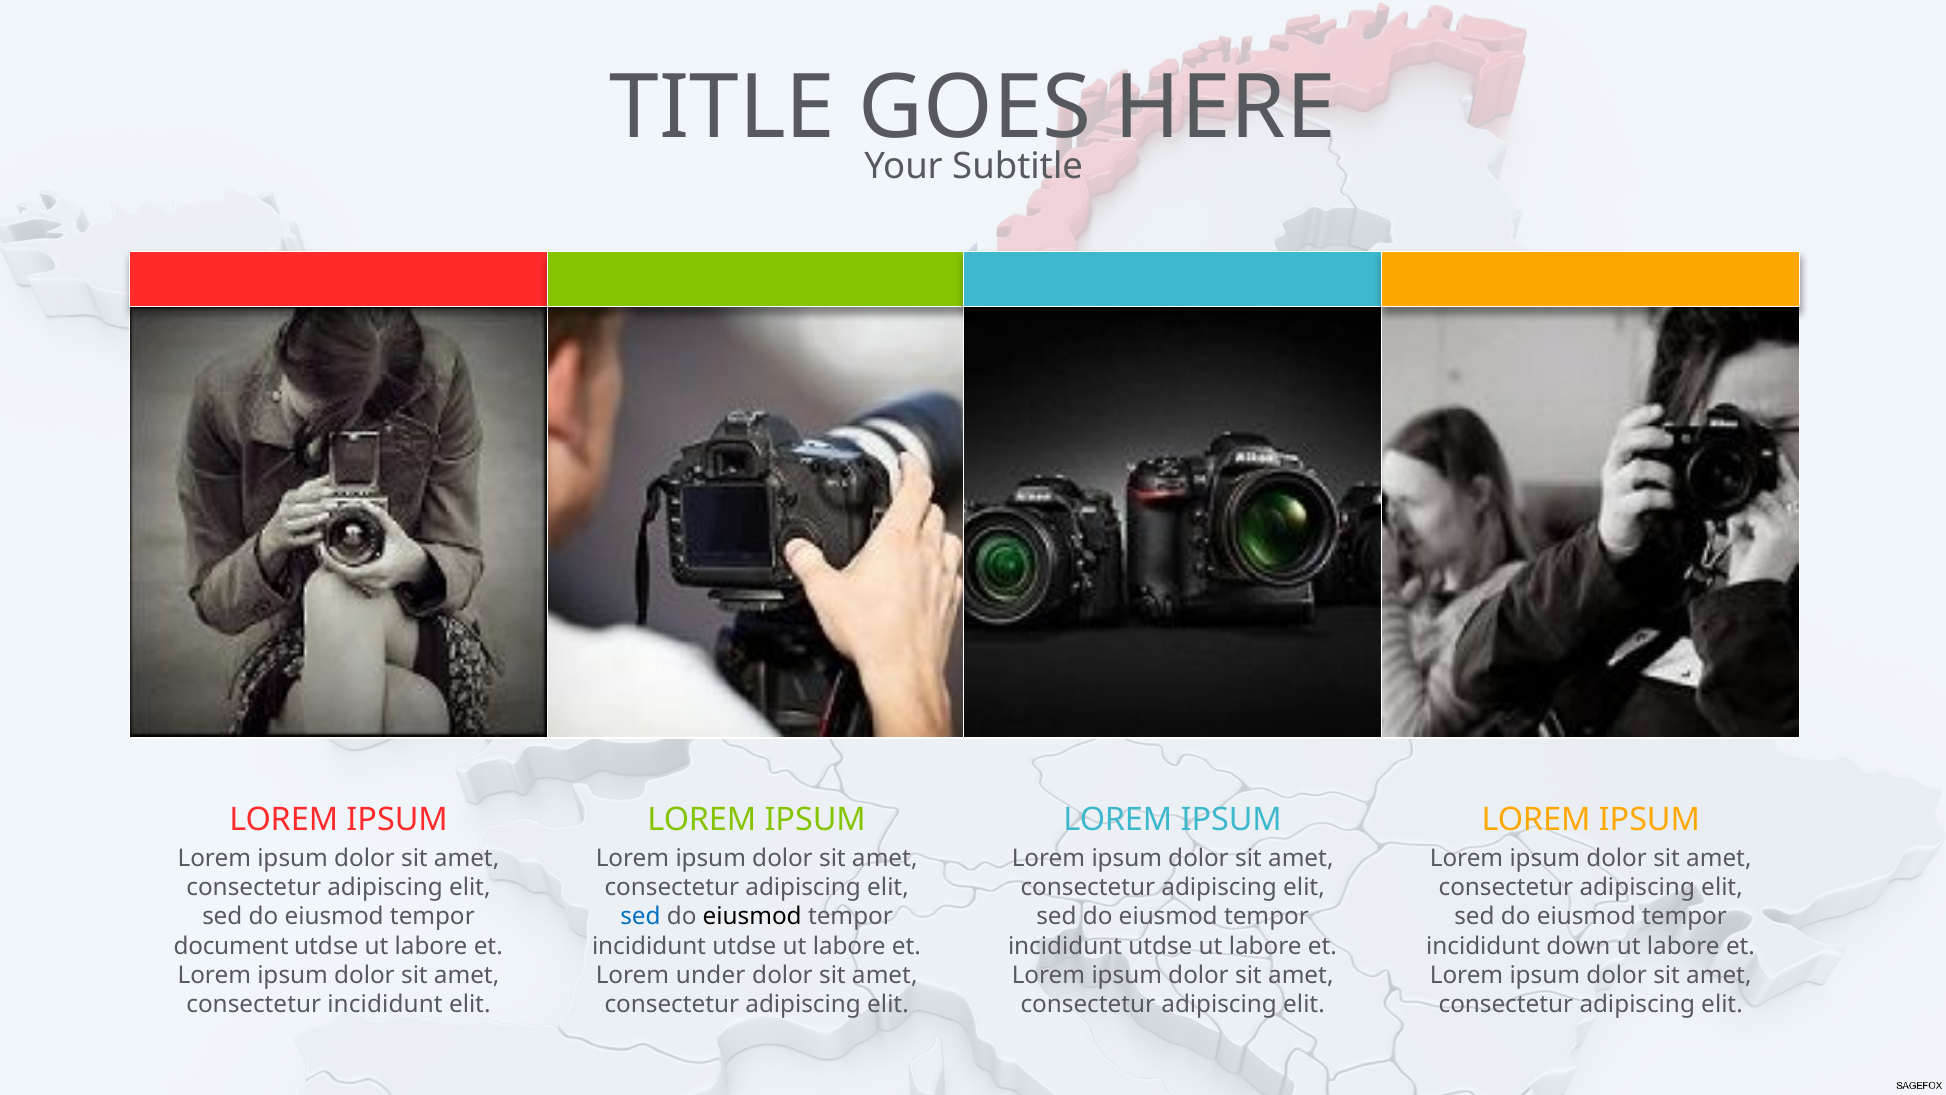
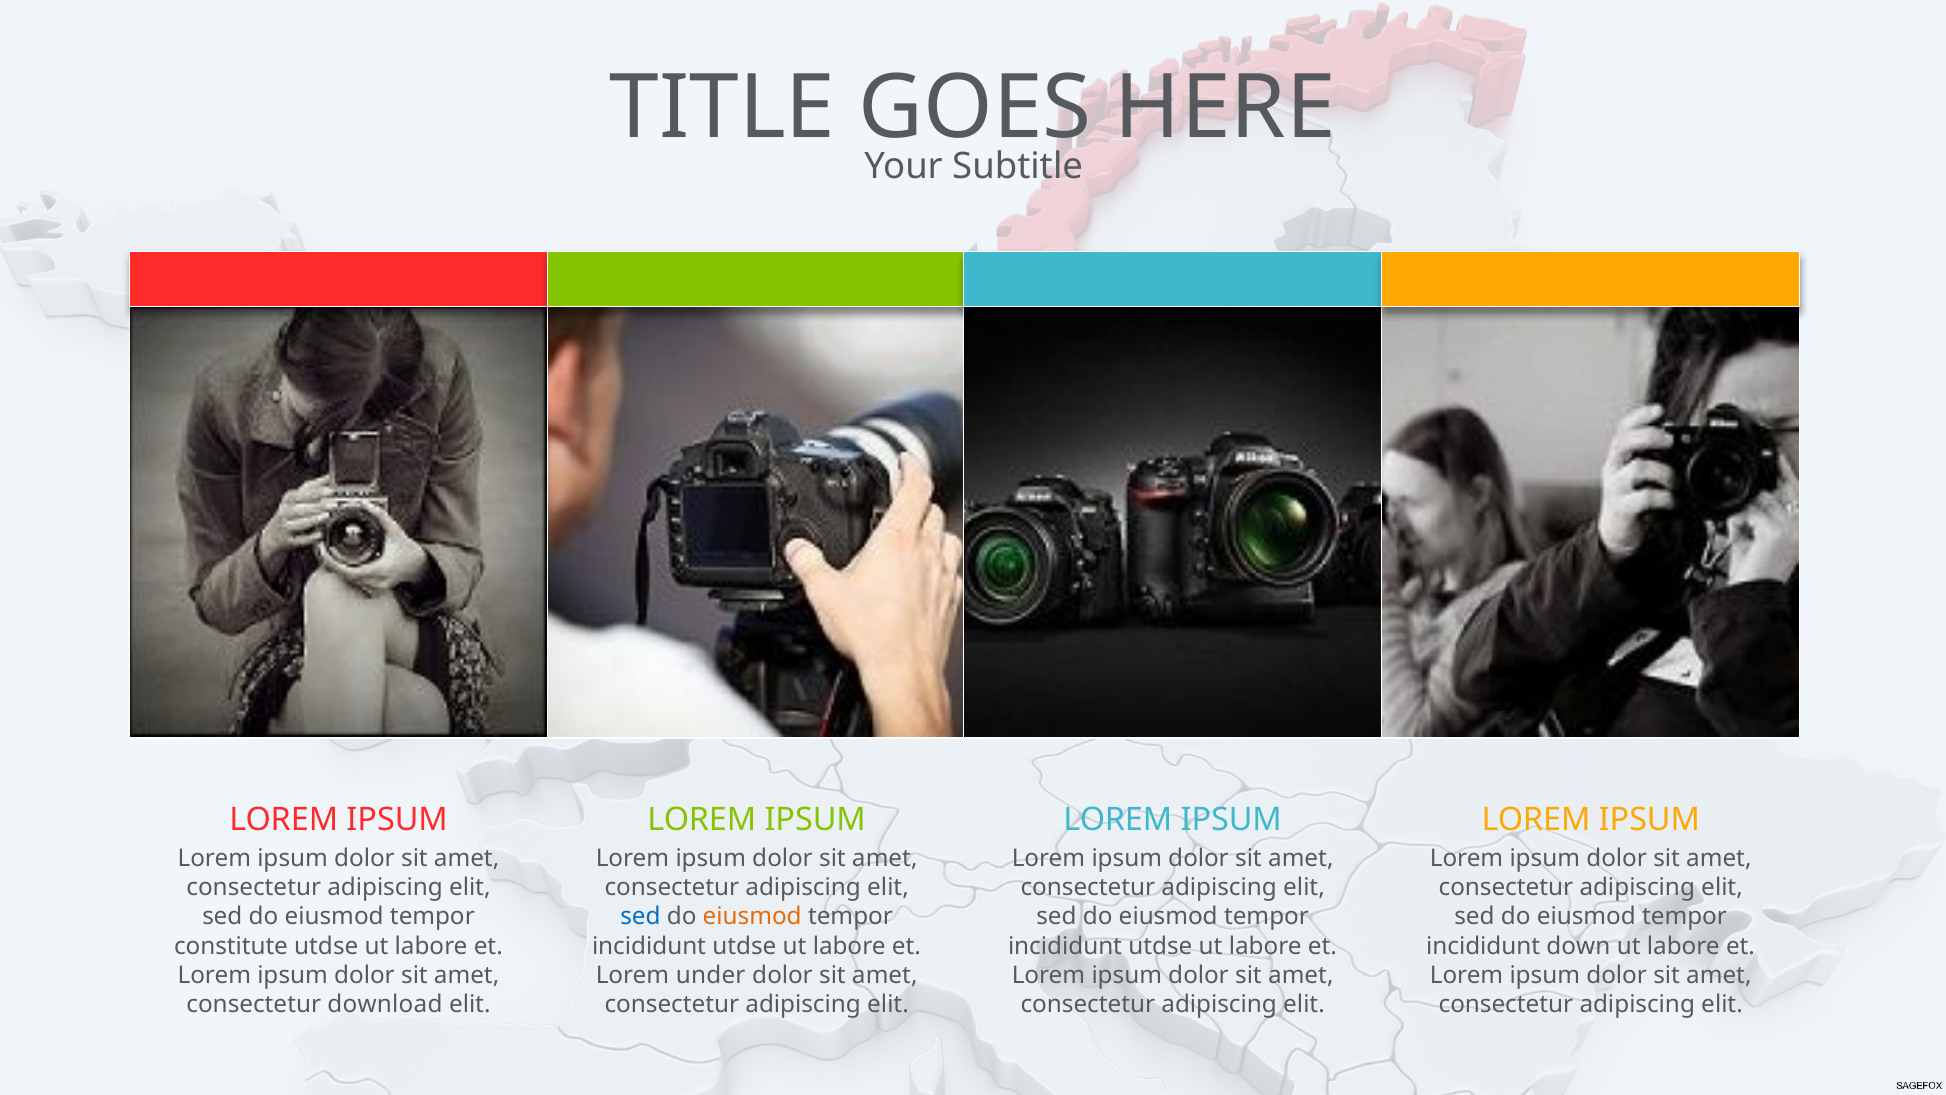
eiusmod colour: black -> orange (752, 917)
document: document -> constitute (231, 946)
consectetur incididunt: incididunt -> download (385, 1004)
